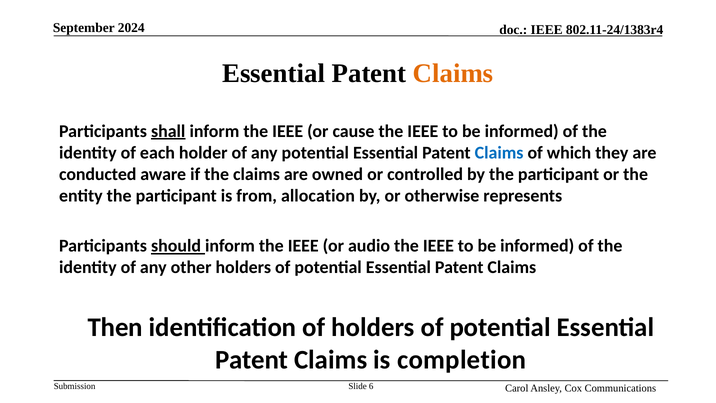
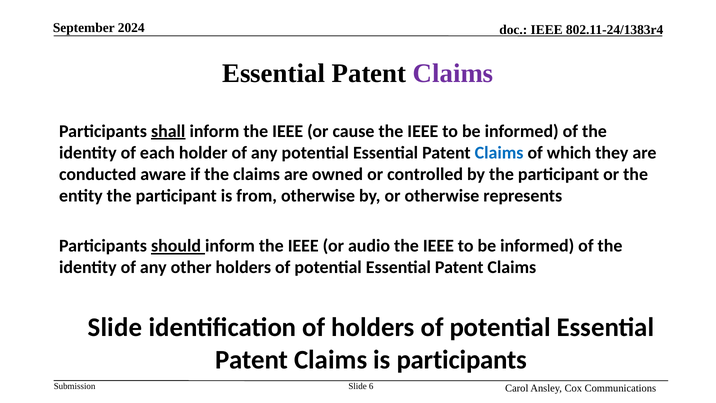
Claims colour: orange -> purple (453, 73)
from allocation: allocation -> otherwise (318, 195)
Then: Then -> Slide (115, 327)
is completion: completion -> participants (462, 360)
